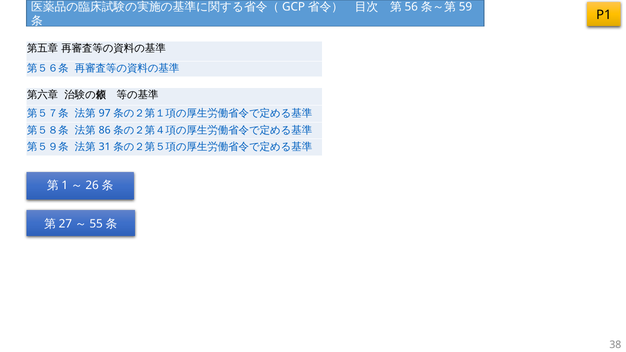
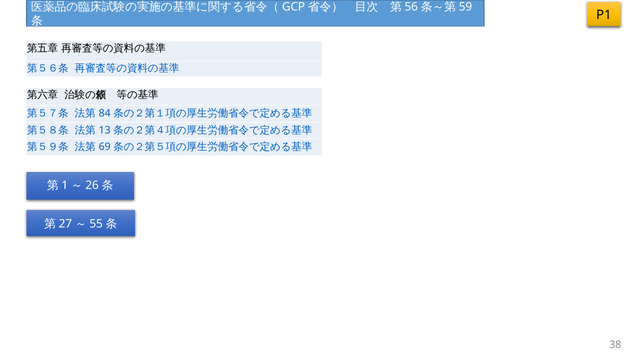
97: 97 -> 84 (105, 114)
86: 86 -> 13 (105, 130)
31: 31 -> 69 (105, 147)
